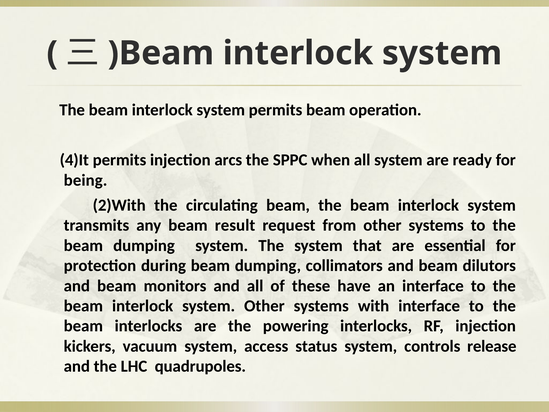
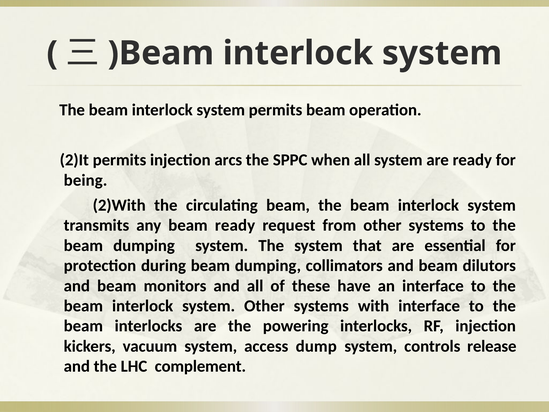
4)It: 4)It -> 2)It (74, 160)
beam result: result -> ready (235, 225)
status: status -> dump (316, 346)
quadrupoles: quadrupoles -> complement (200, 366)
